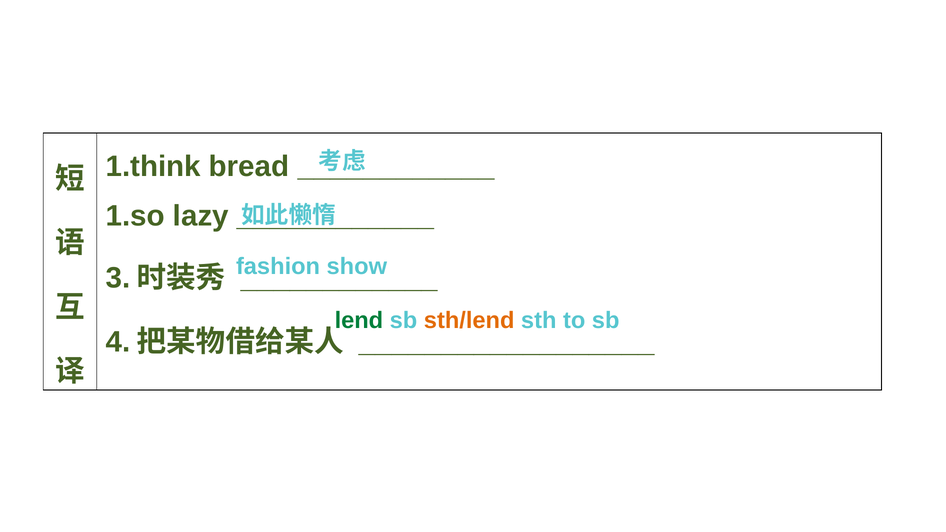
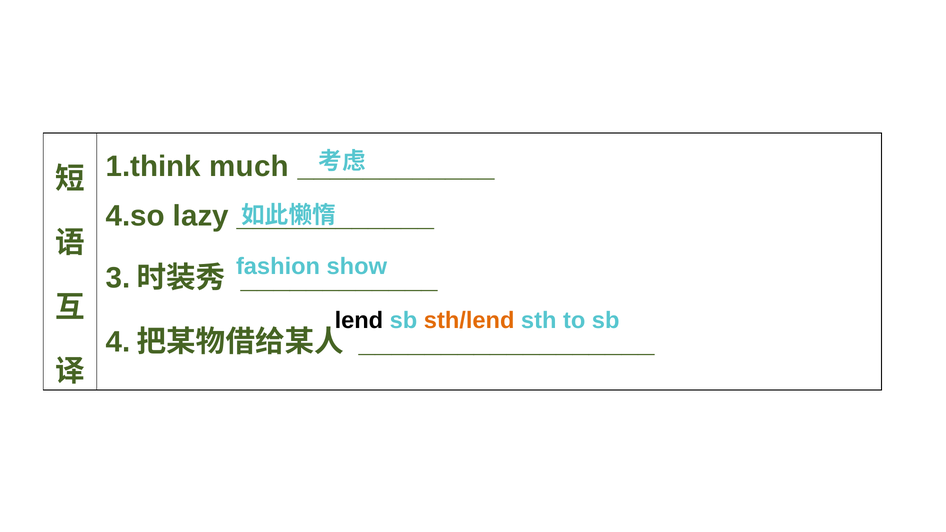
bread: bread -> much (249, 167)
1.so: 1.so -> 4.so (135, 216)
lend colour: green -> black (359, 321)
